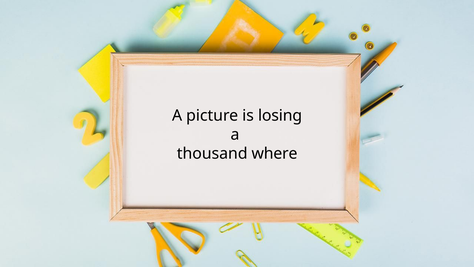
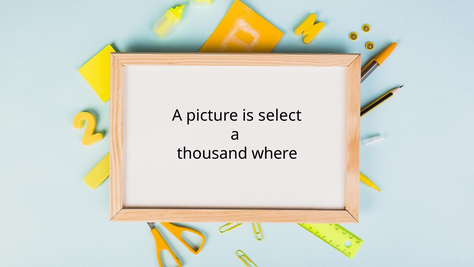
losing: losing -> select (280, 115)
